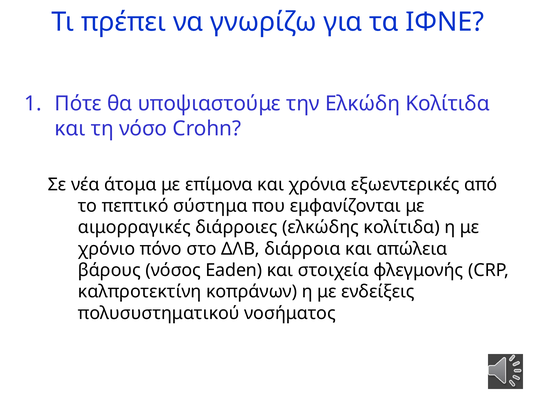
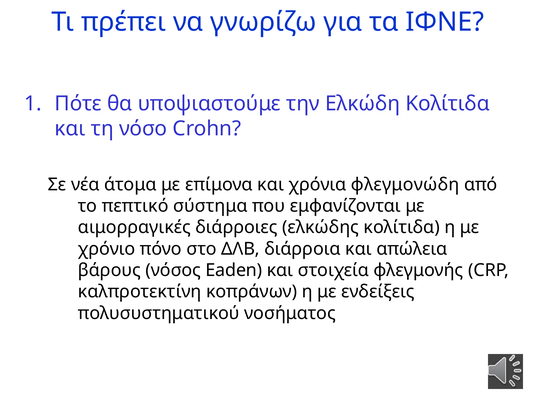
εξωεντερικές: εξωεντερικές -> φλεγμονώδη (405, 185)
